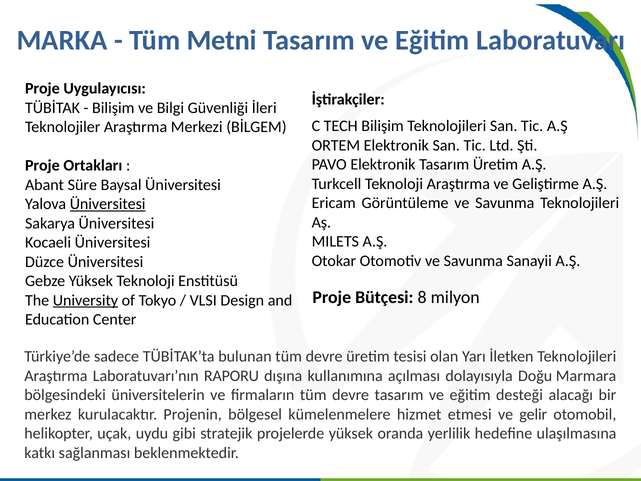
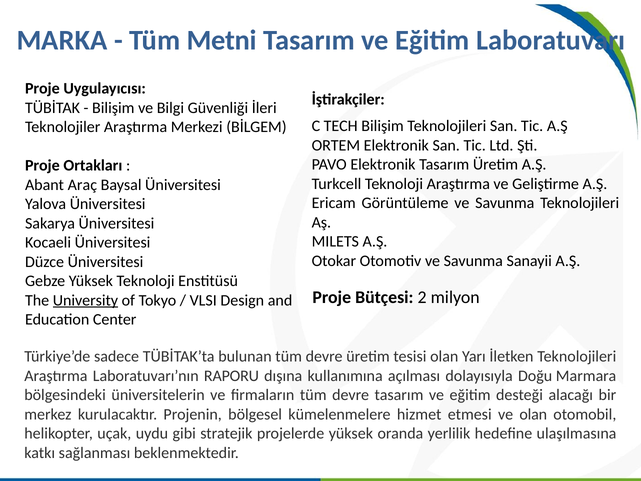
Süre: Süre -> Araç (82, 185)
Üniversitesi underline: present -> none (108, 204)
8: 8 -> 2 (422, 297)
ve gelir: gelir -> olan (533, 414)
